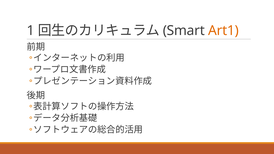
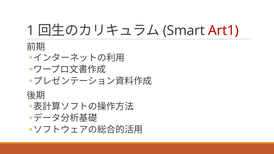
Art1 colour: orange -> red (223, 31)
